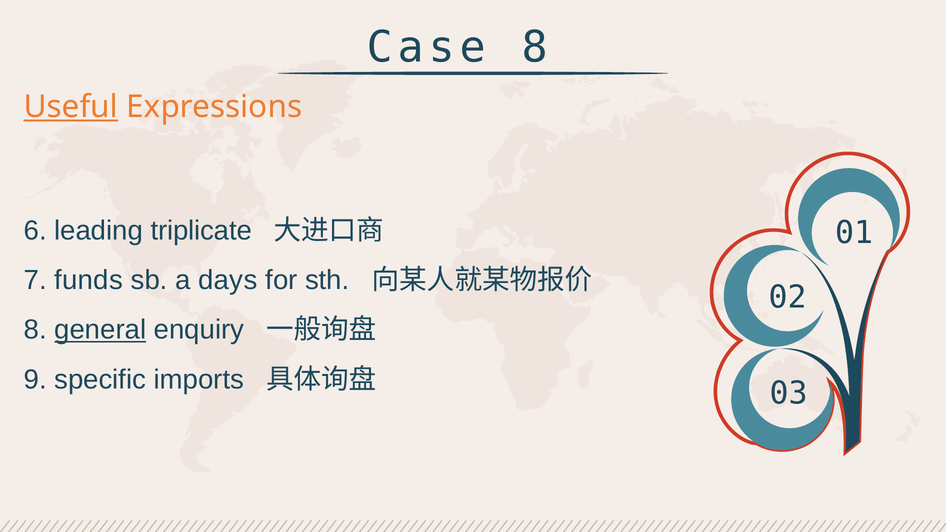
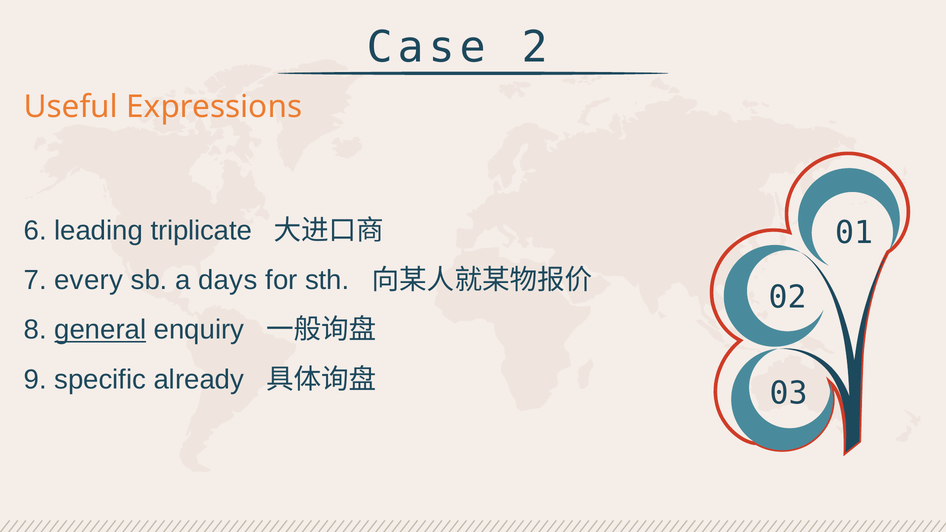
Case 8: 8 -> 2 (535, 47)
Useful underline: present -> none (71, 107)
funds: funds -> every (89, 280)
imports: imports -> already (199, 380)
